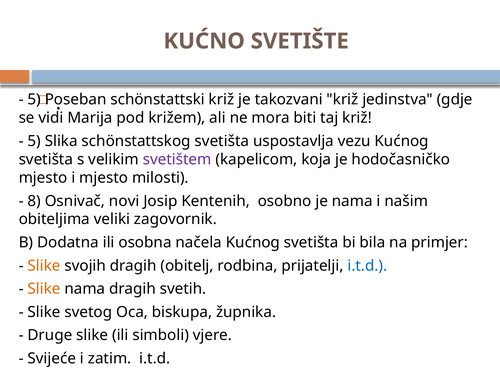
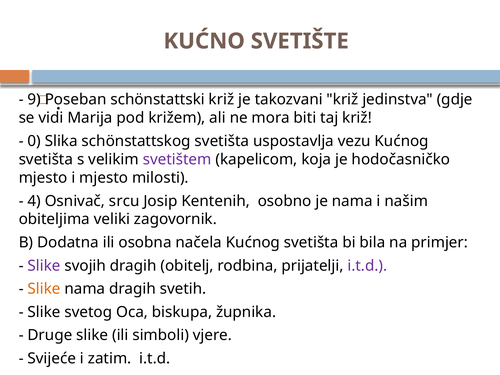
5: 5 -> 9 (34, 100)
5: 5 -> 0 (34, 141)
8: 8 -> 4 (34, 201)
novi: novi -> srcu (124, 201)
Slike colour: orange -> purple (44, 266)
i.t.d colour: blue -> purple (367, 266)
